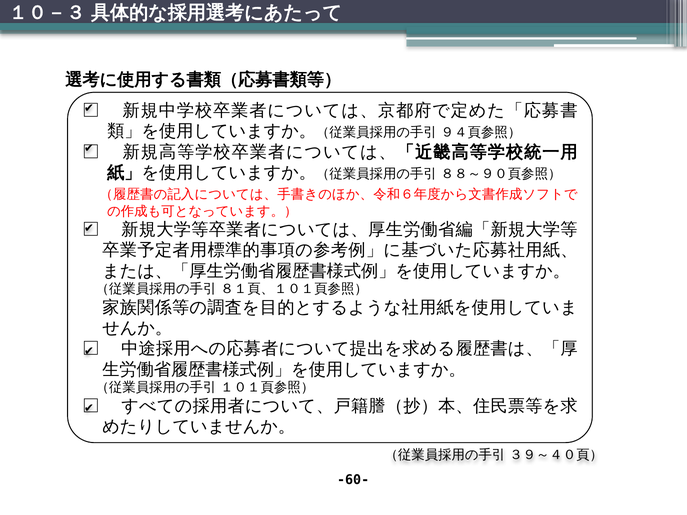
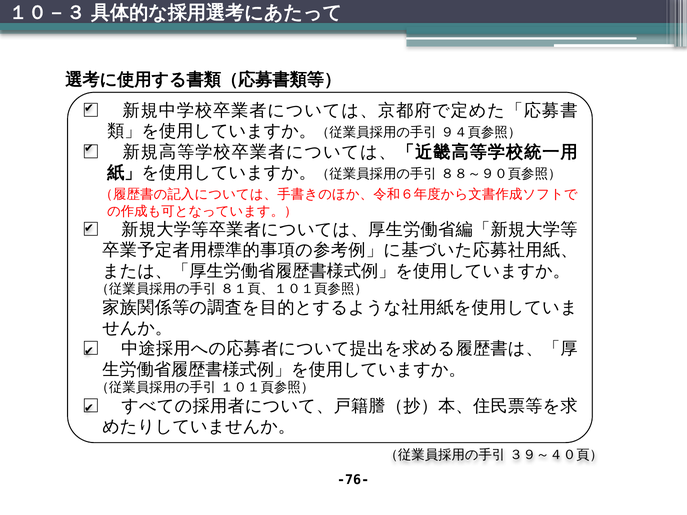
-60-: -60- -> -76- (353, 480)
